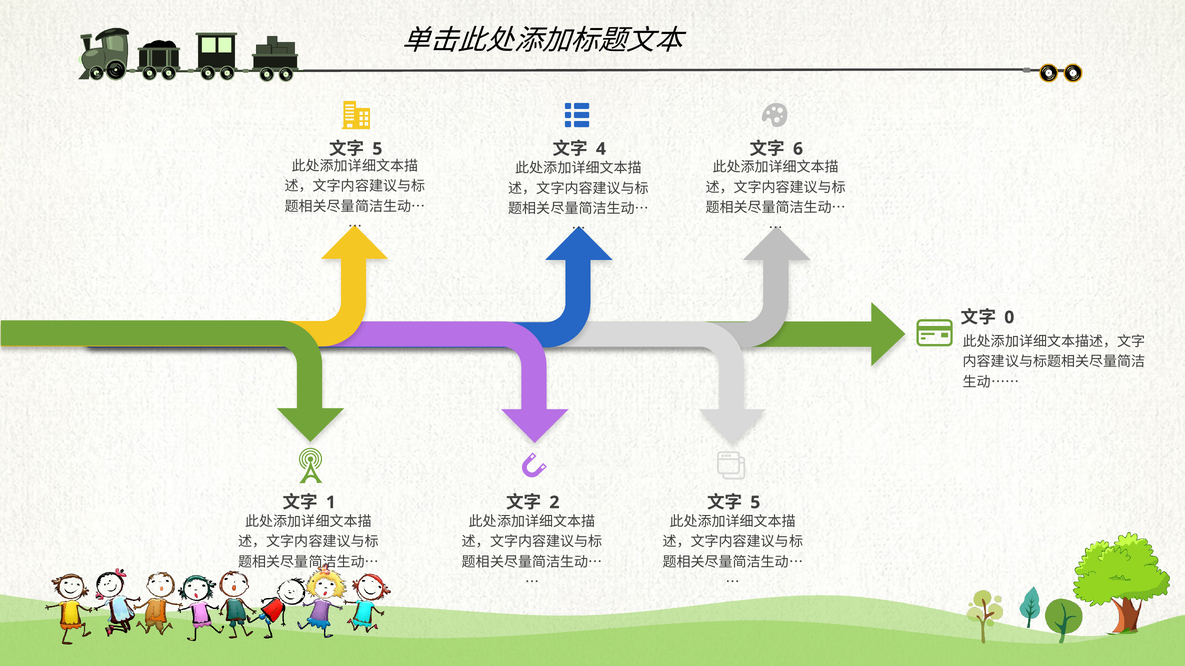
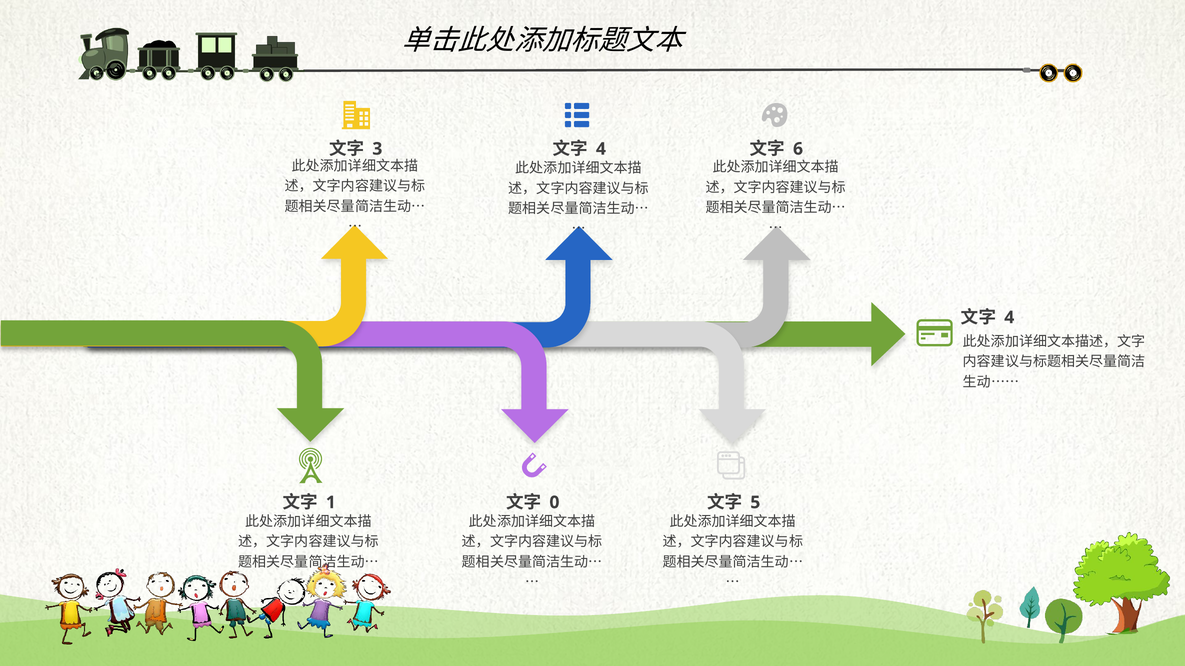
5: 5 -> 3 (377, 149)
0: 0 -> 4 (1009, 318)
2: 2 -> 0 (554, 503)
